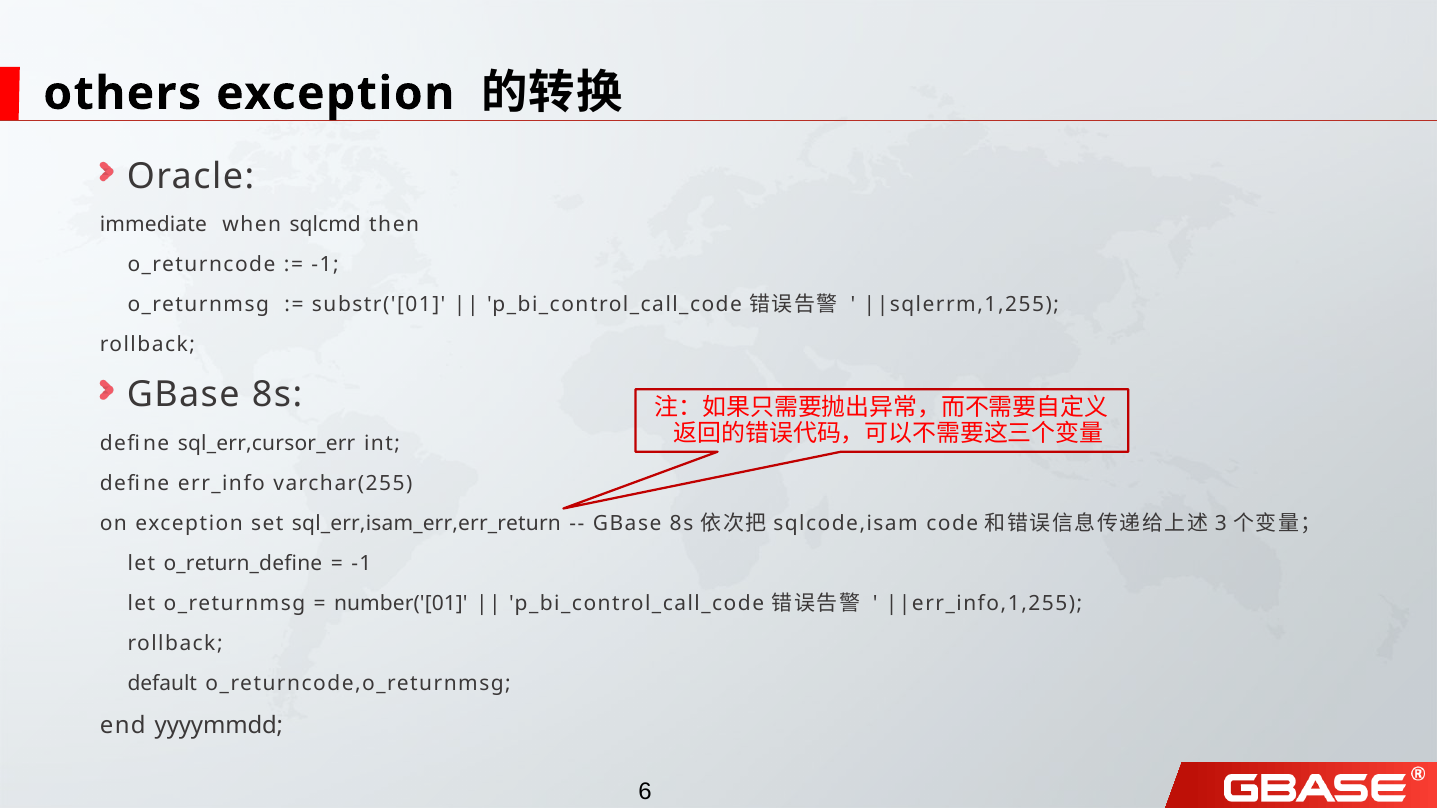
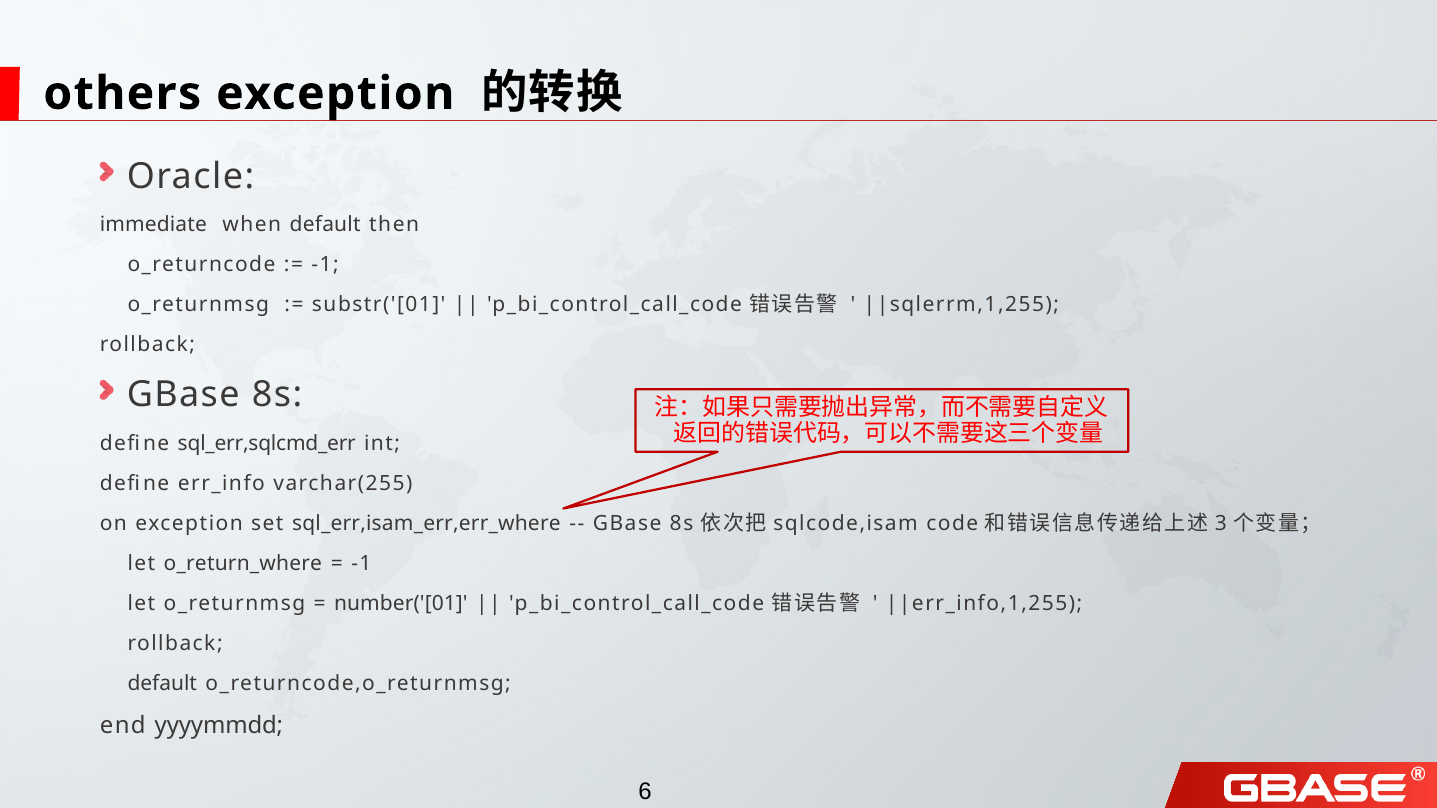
when sqlcmd: sqlcmd -> default (325, 225)
sql_err,cursor_err: sql_err,cursor_err -> sql_err,sqlcmd_err (267, 443)
sql_err,isam_err,err_return: sql_err,isam_err,err_return -> sql_err,isam_err,err_where (426, 524)
o_return_define: o_return_define -> o_return_where (243, 564)
